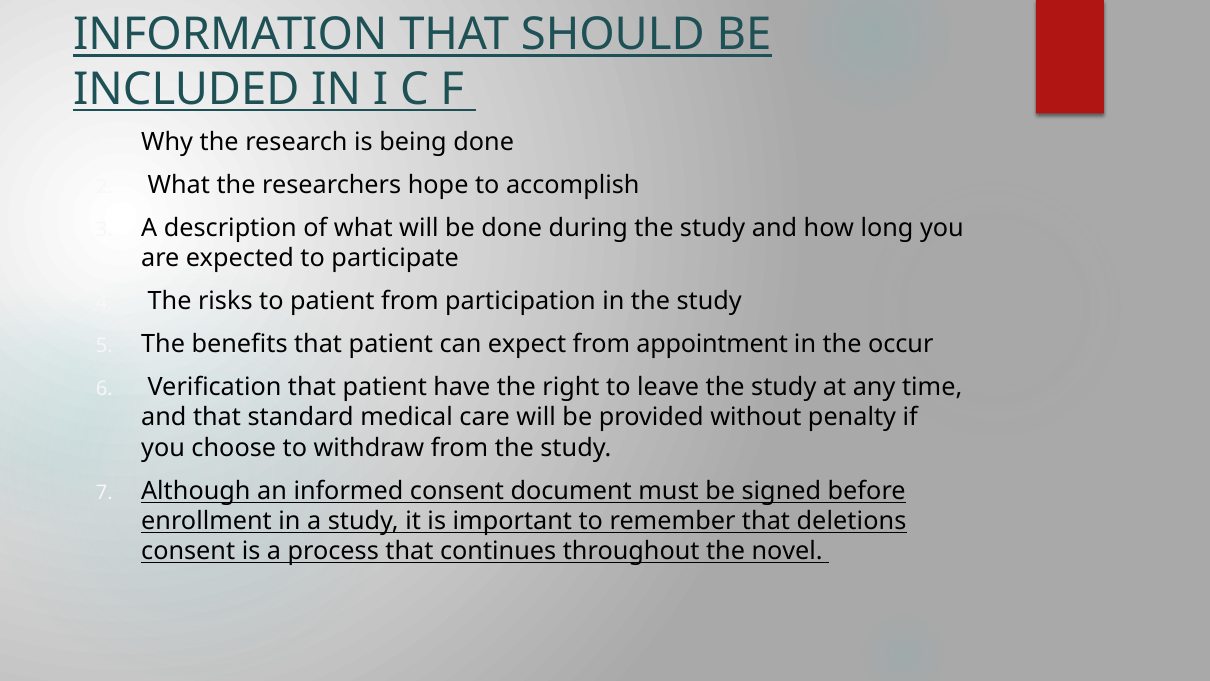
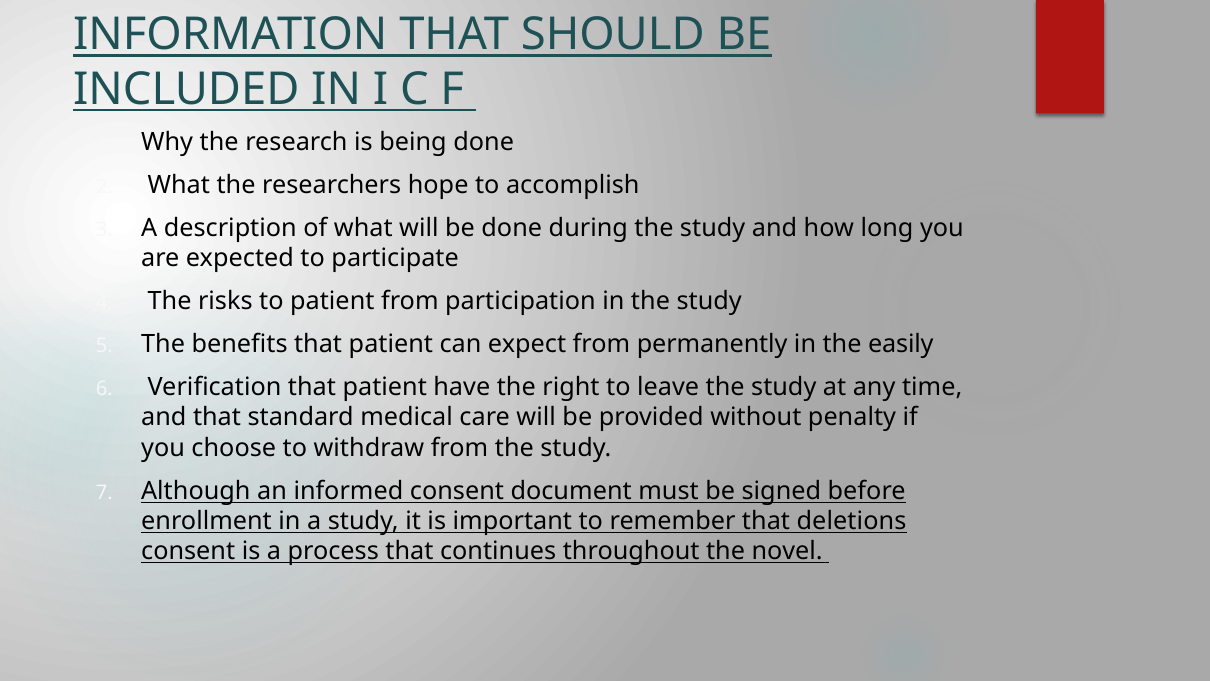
appointment: appointment -> permanently (712, 344)
occur: occur -> easily (901, 344)
